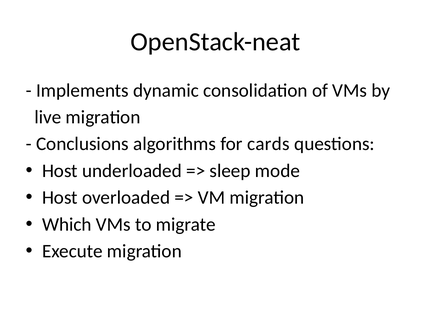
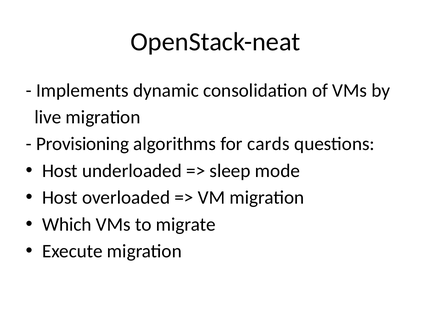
Conclusions: Conclusions -> Provisioning (83, 144)
